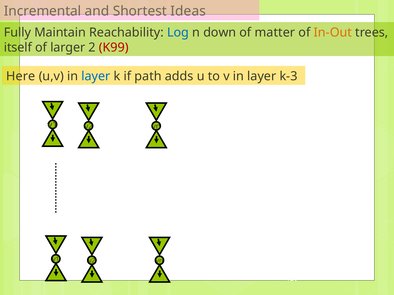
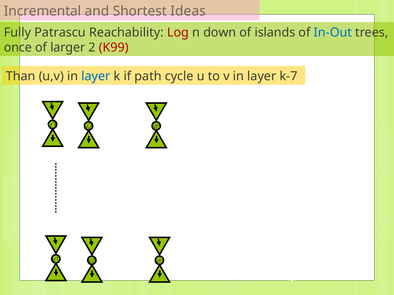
Maintain: Maintain -> Patrascu (60, 32)
Log colour: blue -> red (178, 32)
matter: matter -> islands (275, 32)
In-Out colour: orange -> blue (333, 32)
itself: itself -> once (18, 48)
Here: Here -> Than (21, 76)
adds: adds -> cycle (179, 76)
k-3: k-3 -> k-7 (288, 76)
